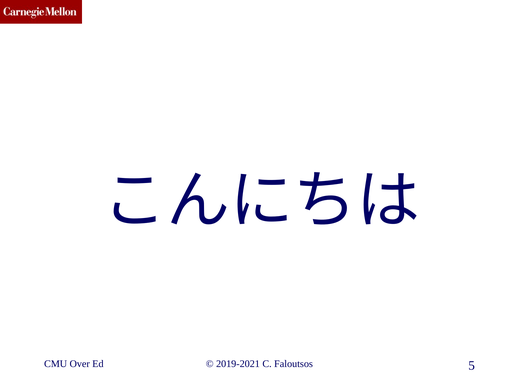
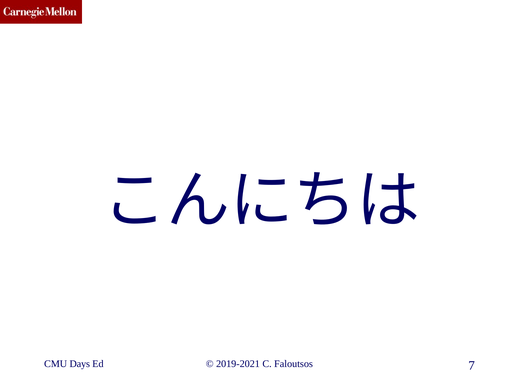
Over: Over -> Days (80, 364)
5: 5 -> 7 (472, 366)
